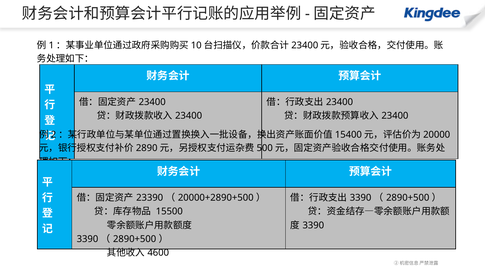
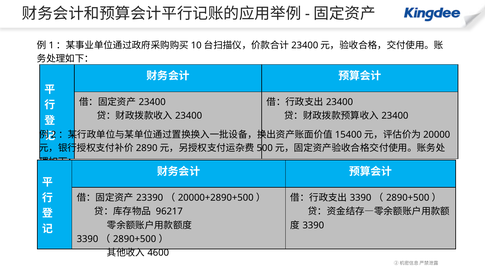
15500: 15500 -> 96217 (169, 211)
